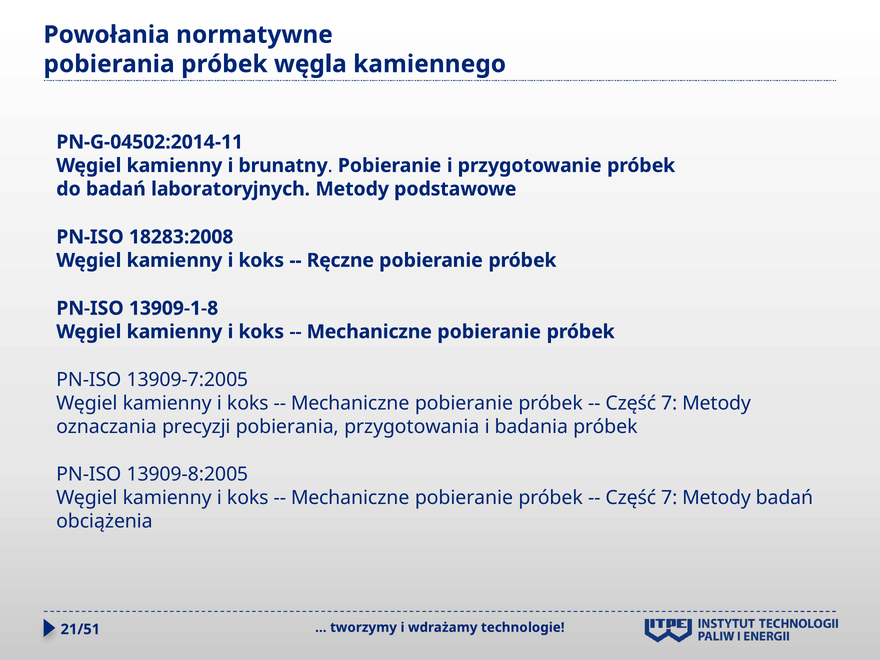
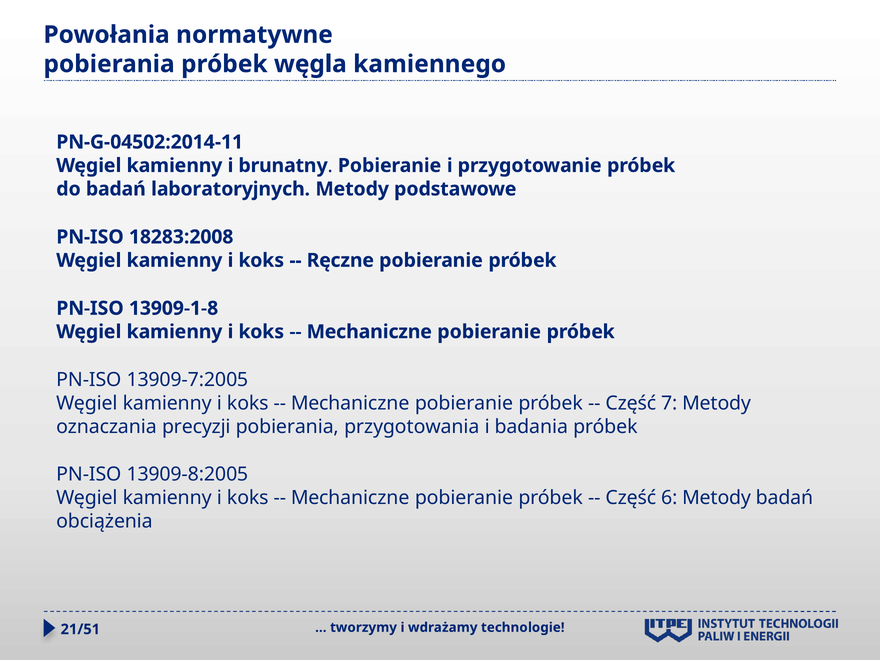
7: 7 -> 6 (669, 498)
